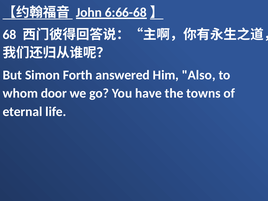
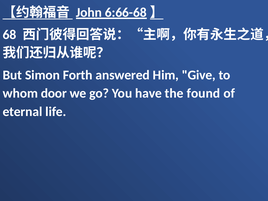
Also: Also -> Give (199, 75)
towns: towns -> found (203, 93)
